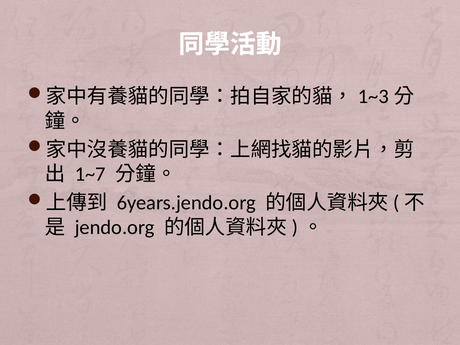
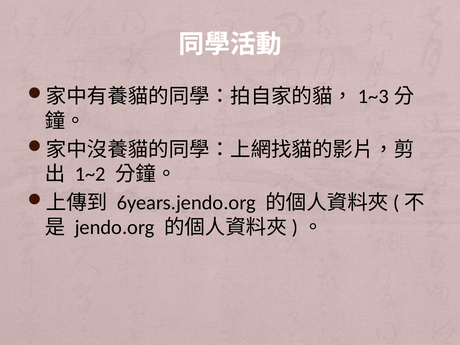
1~7: 1~7 -> 1~2 (90, 174)
